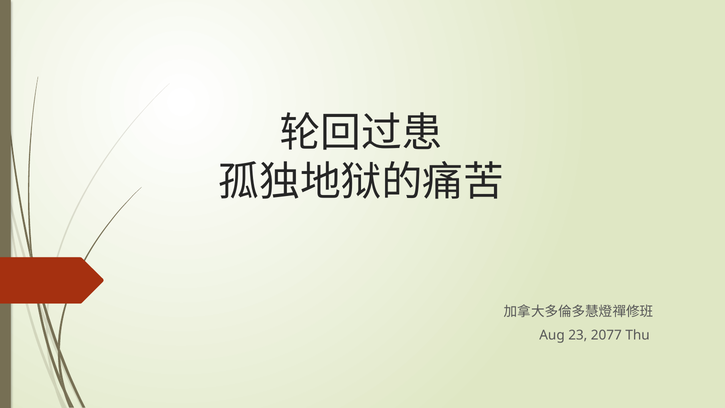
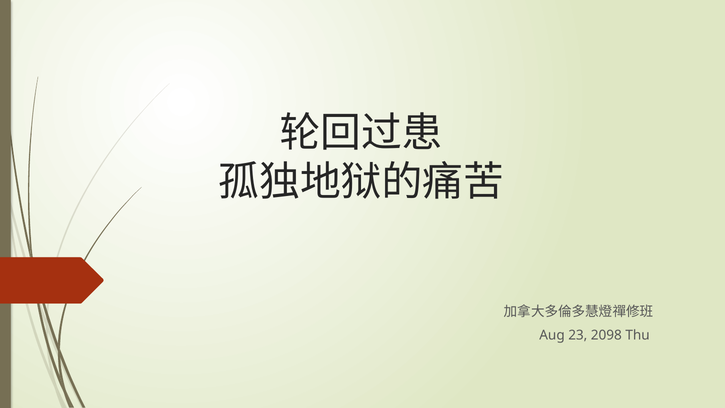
2077: 2077 -> 2098 (606, 335)
